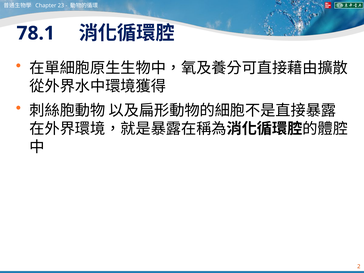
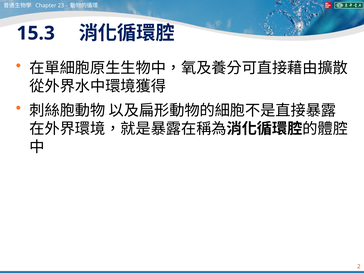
78.1: 78.1 -> 15.3 (36, 33)
